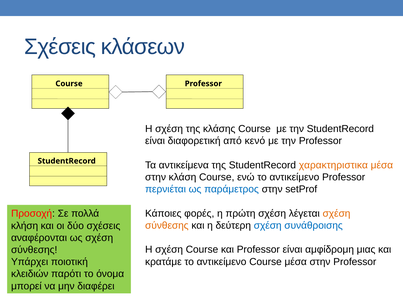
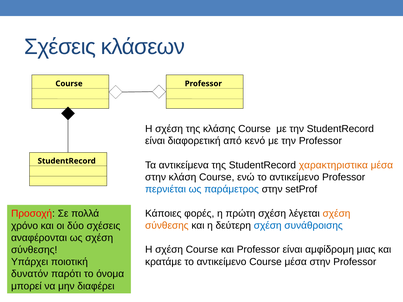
κλήση: κλήση -> χρόνο (25, 226)
κλειδιών: κλειδιών -> δυνατόν (30, 274)
